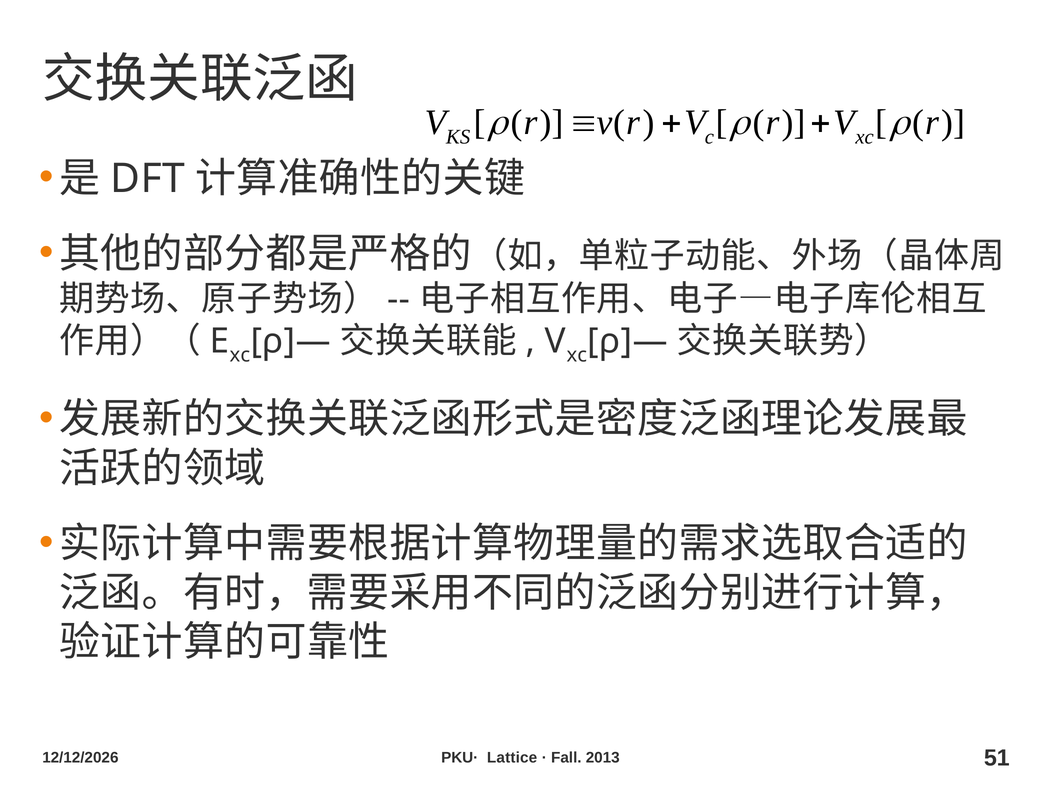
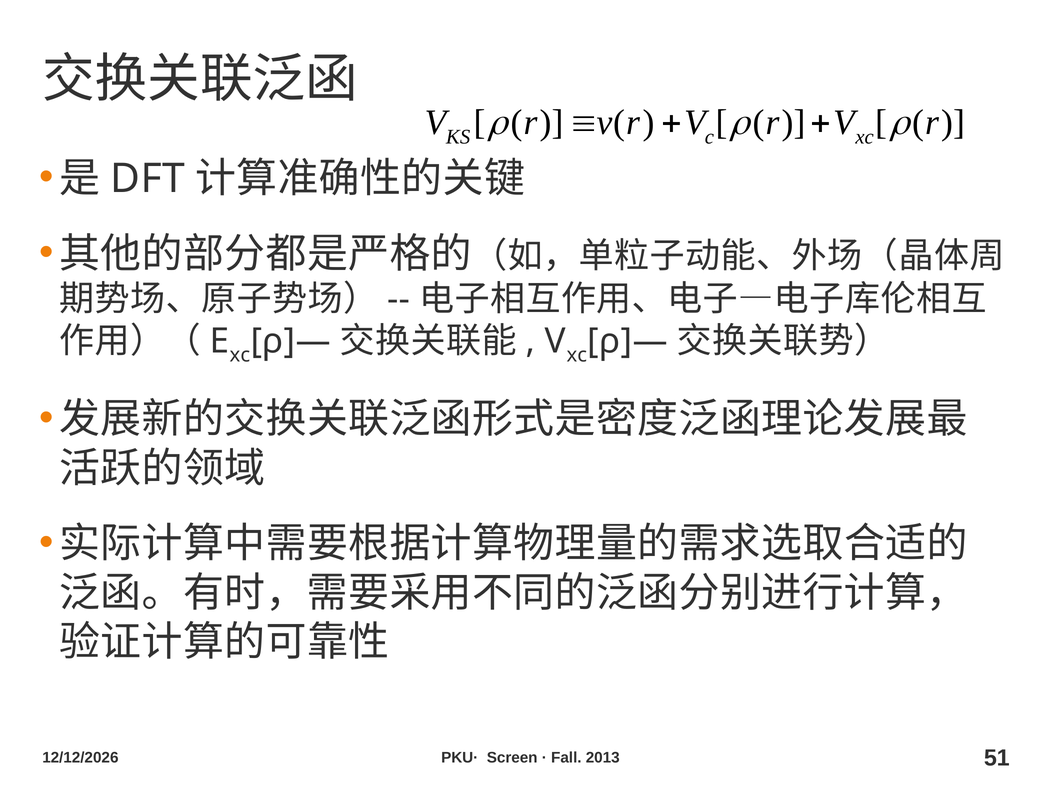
Lattice: Lattice -> Screen (512, 758)
